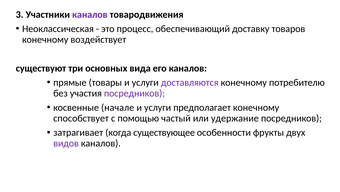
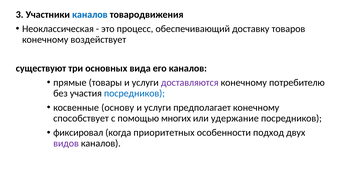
каналов colour: purple -> blue (90, 14)
посредников colour: purple -> blue (134, 93)
начале: начале -> основу (118, 107)
частый: частый -> многих (176, 118)
затрагивает: затрагивает -> фиксировал (78, 132)
существующее: существующее -> приоритетных (164, 132)
фрукты: фрукты -> подход (269, 132)
